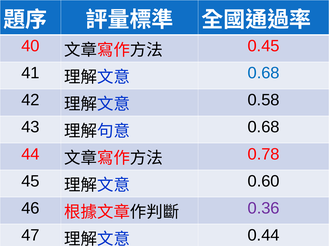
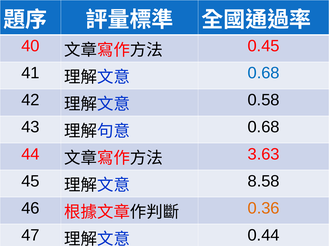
0.78: 0.78 -> 3.63 (264, 155)
0.60: 0.60 -> 8.58 (264, 182)
0.36 colour: purple -> orange (264, 209)
